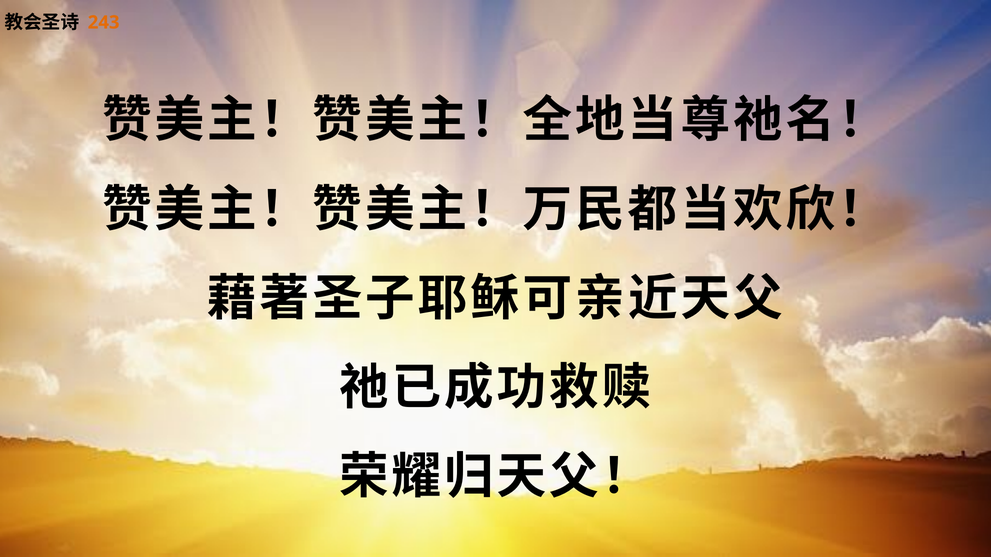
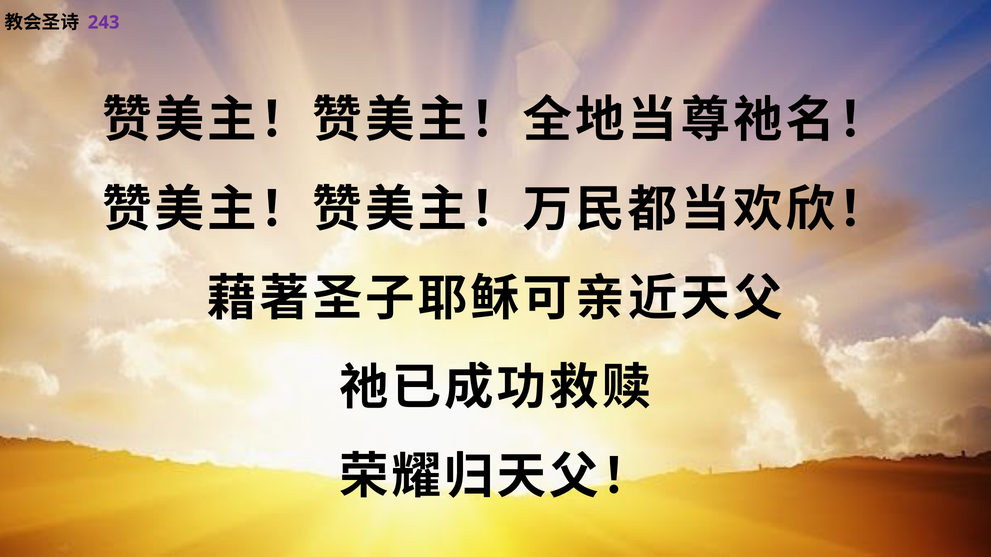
243 colour: orange -> purple (104, 22)
